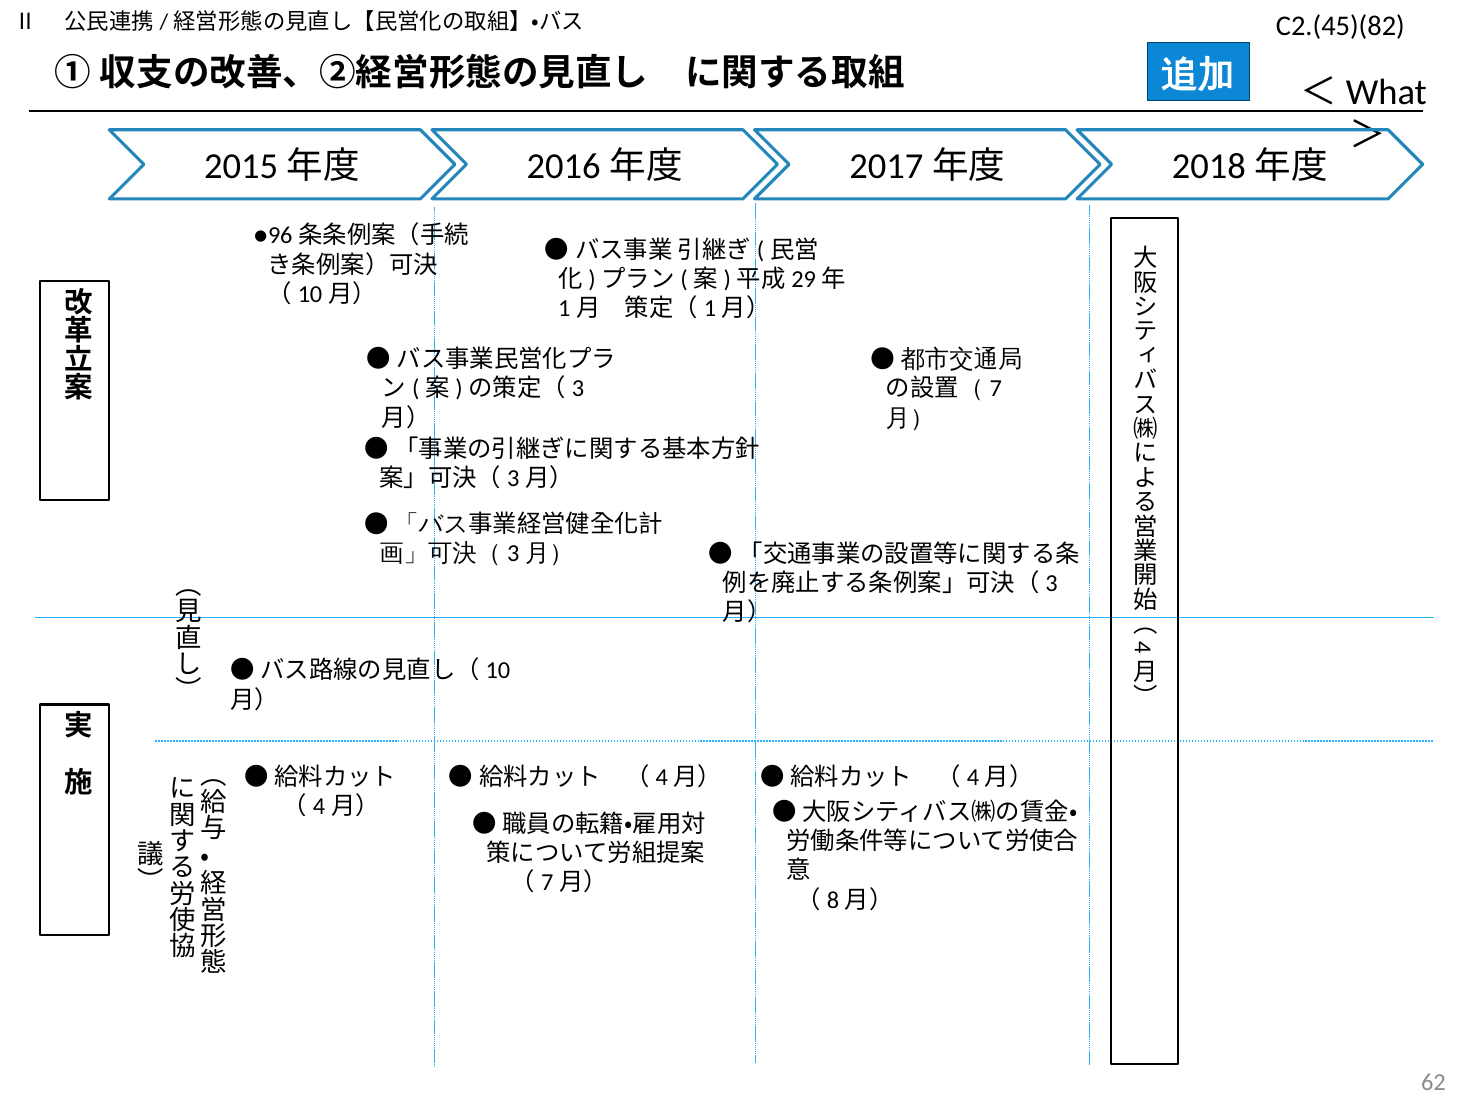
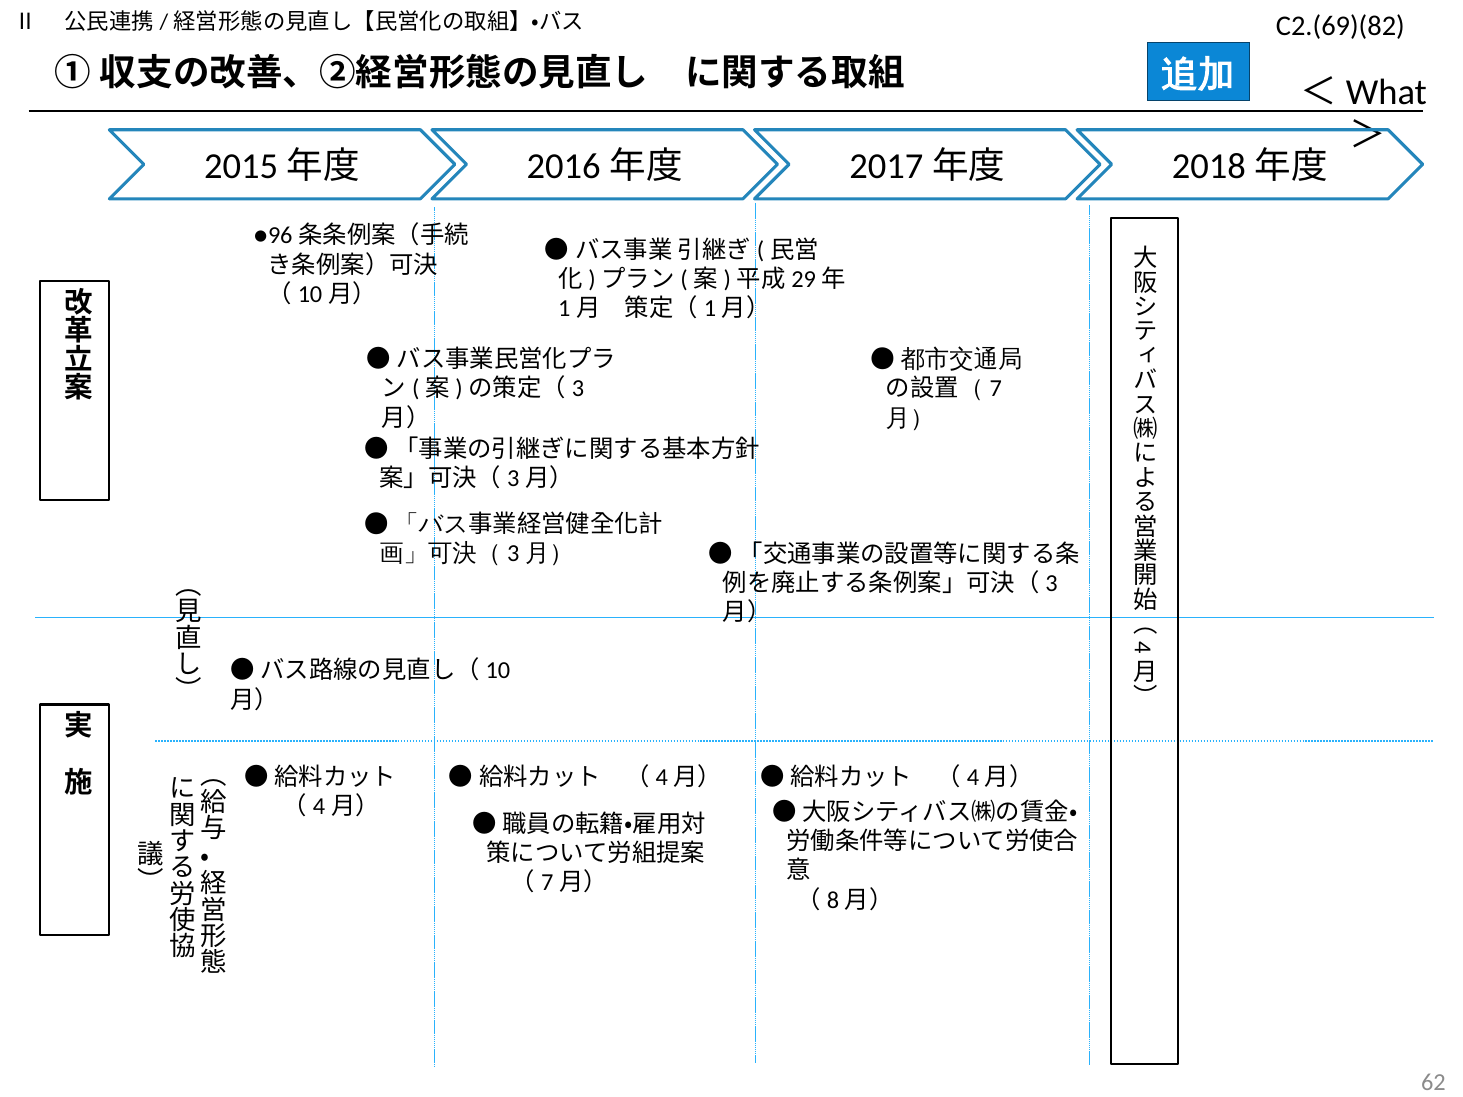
C2.(45)(82: C2.(45)(82 -> C2.(69)(82 (1340, 26)
